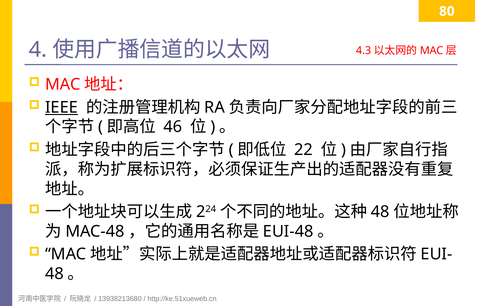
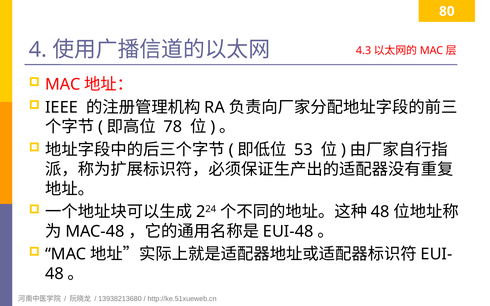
IEEE underline: present -> none (62, 107)
46: 46 -> 78 (173, 127)
22: 22 -> 53 (303, 150)
